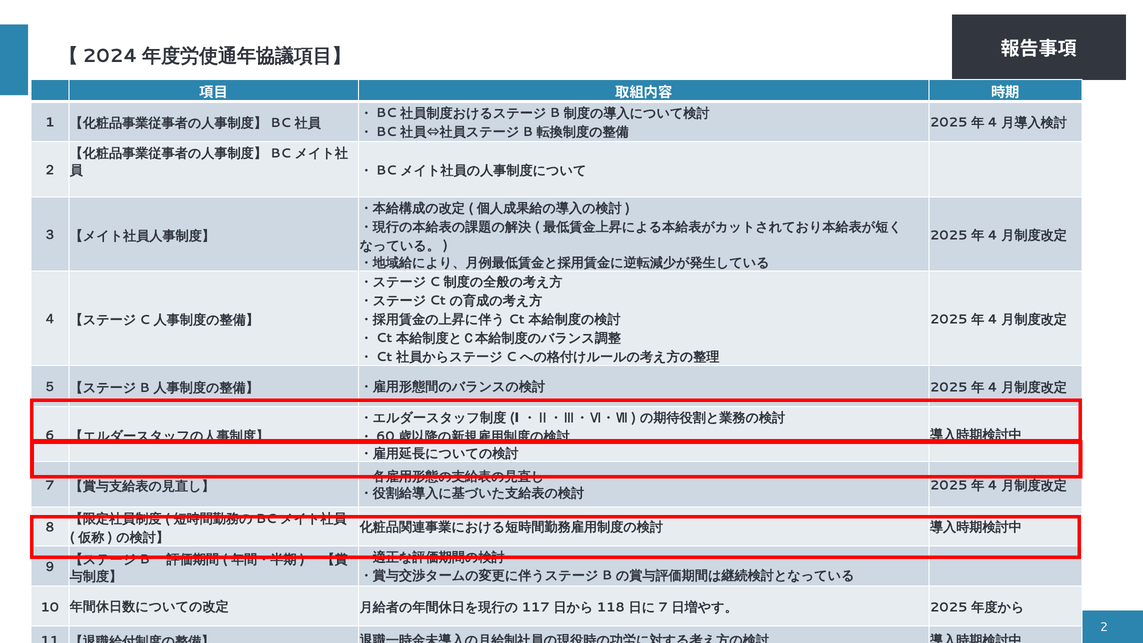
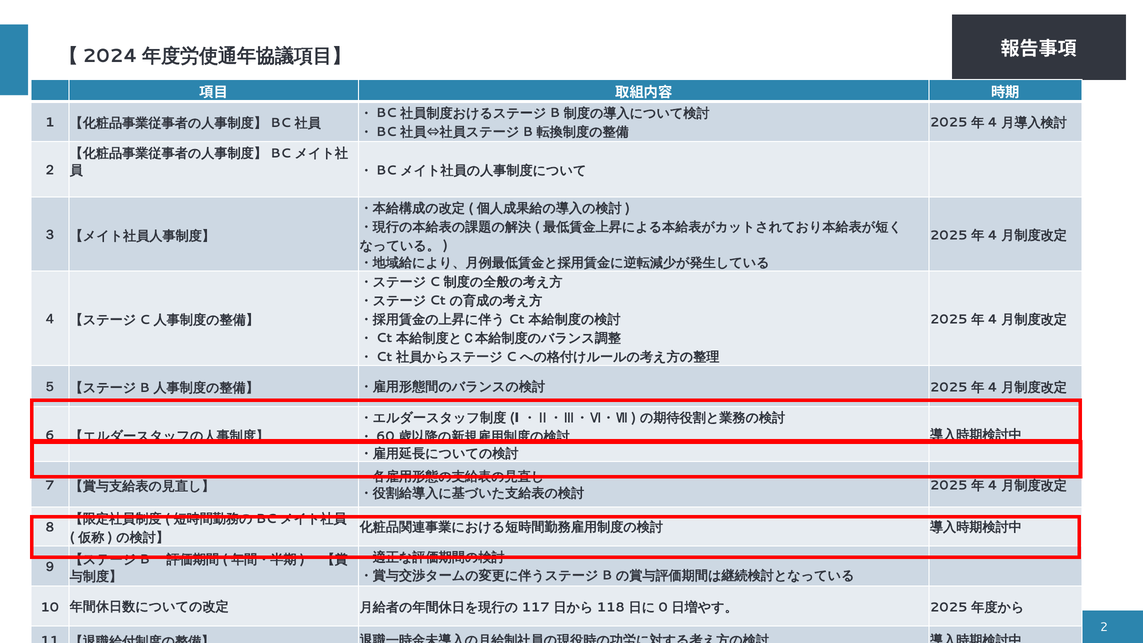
7: 7 -> 0 (663, 607)
